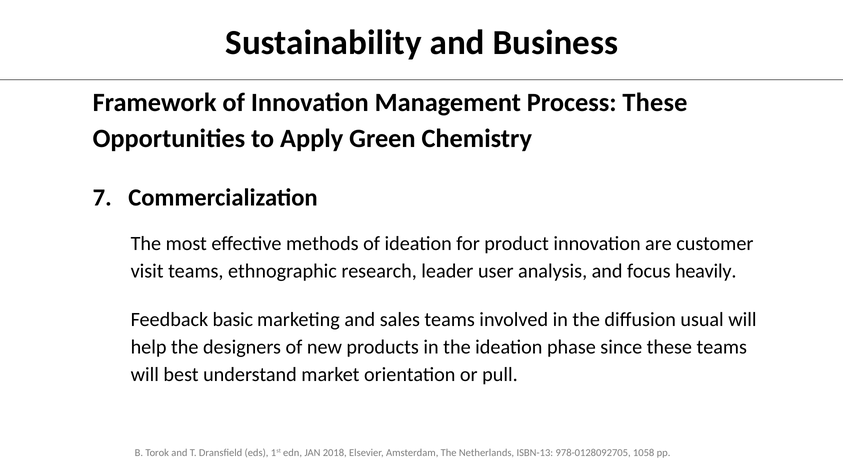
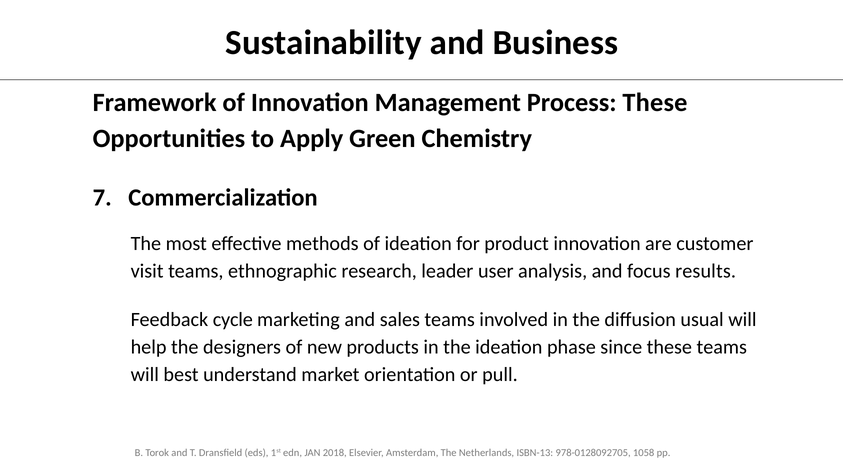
heavily: heavily -> results (706, 271)
basic: basic -> cycle (233, 320)
